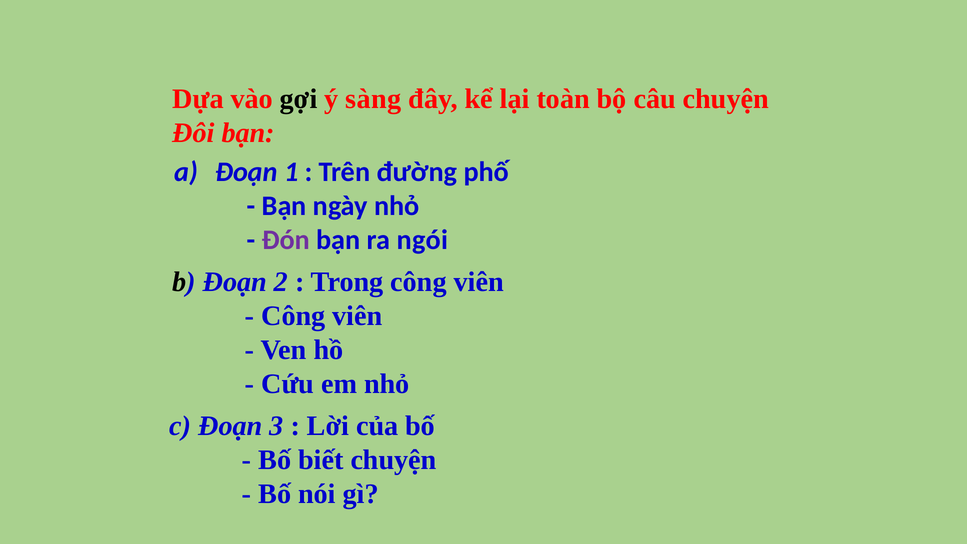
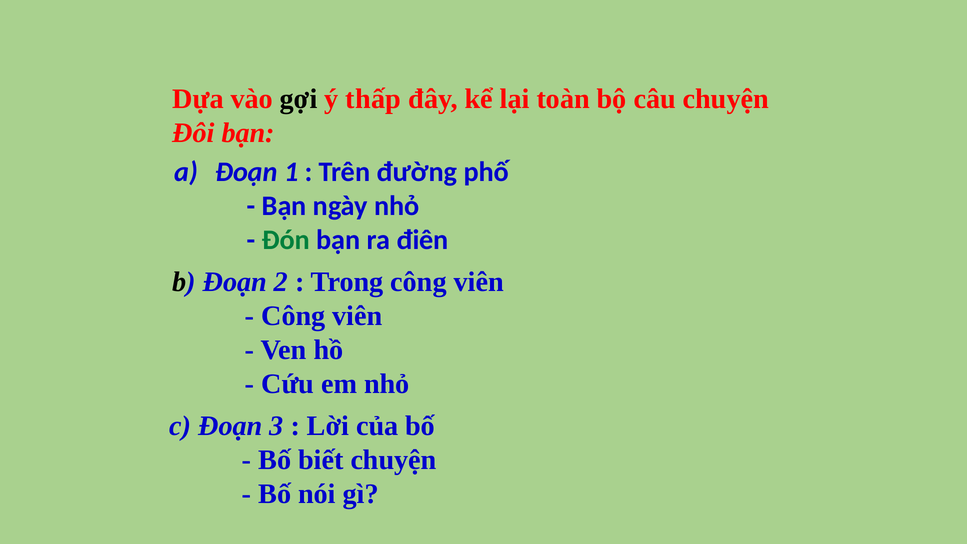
sàng: sàng -> thấp (373, 99)
Đón colour: purple -> green (286, 240)
ngói: ngói -> điên (423, 240)
